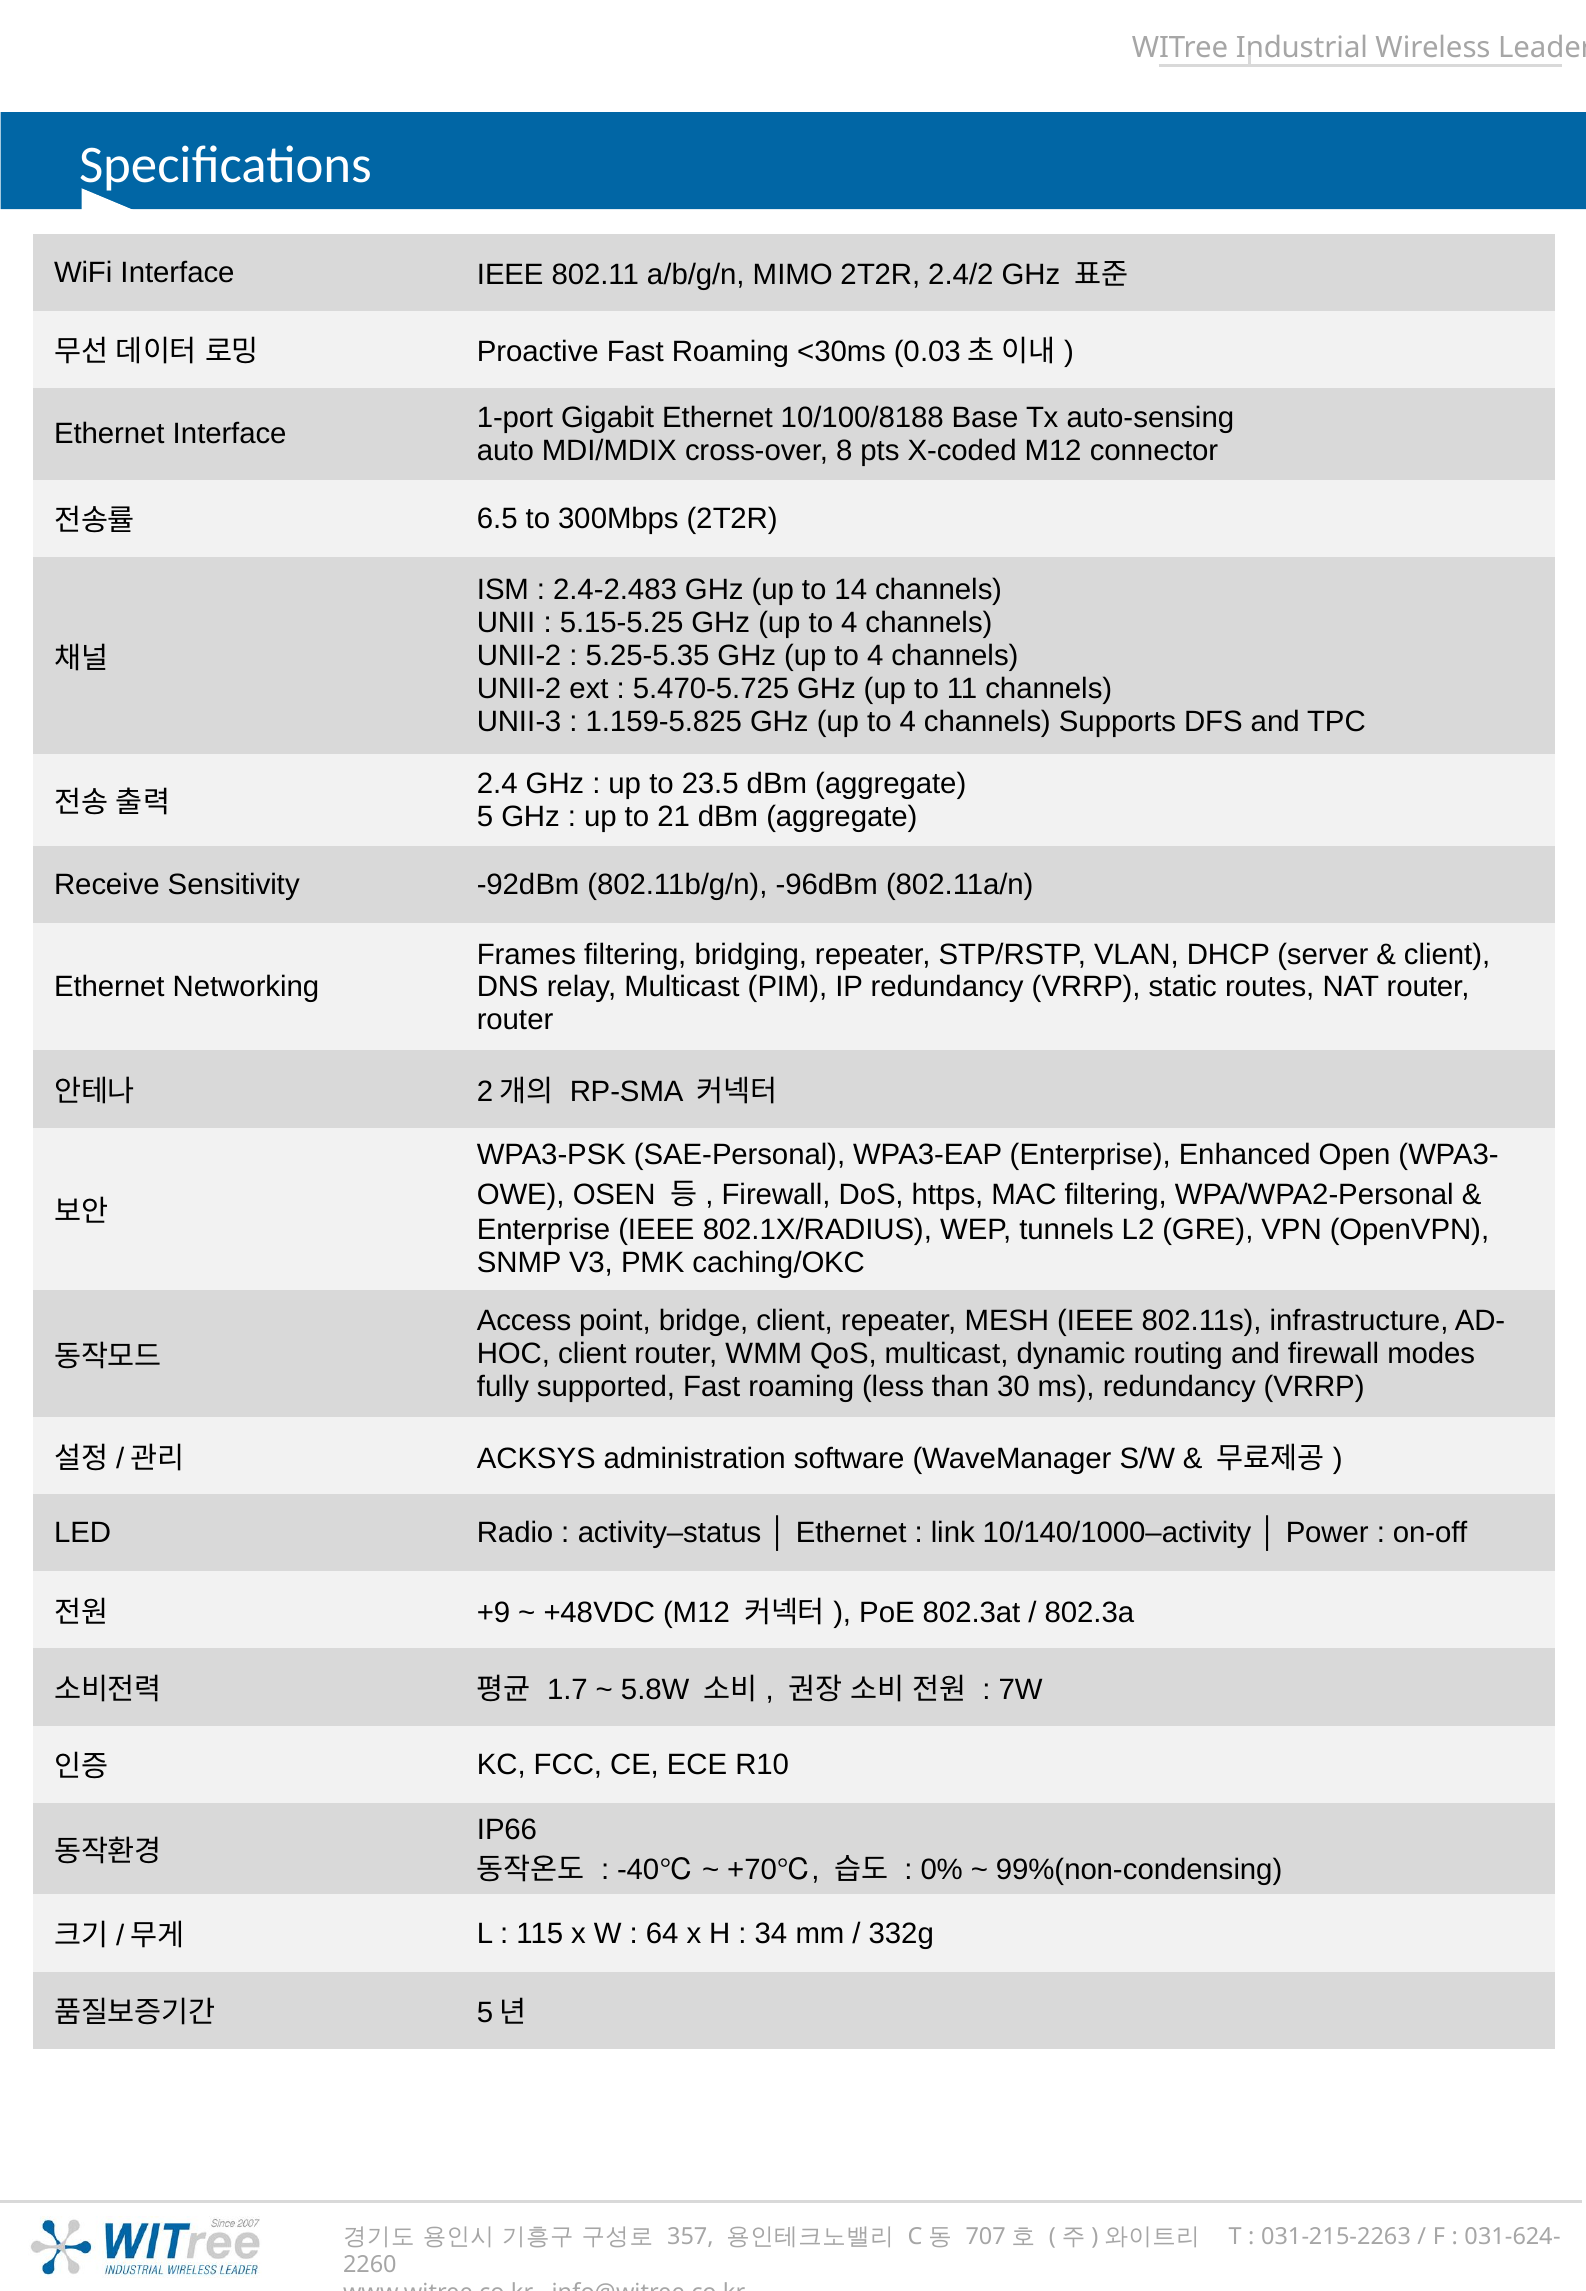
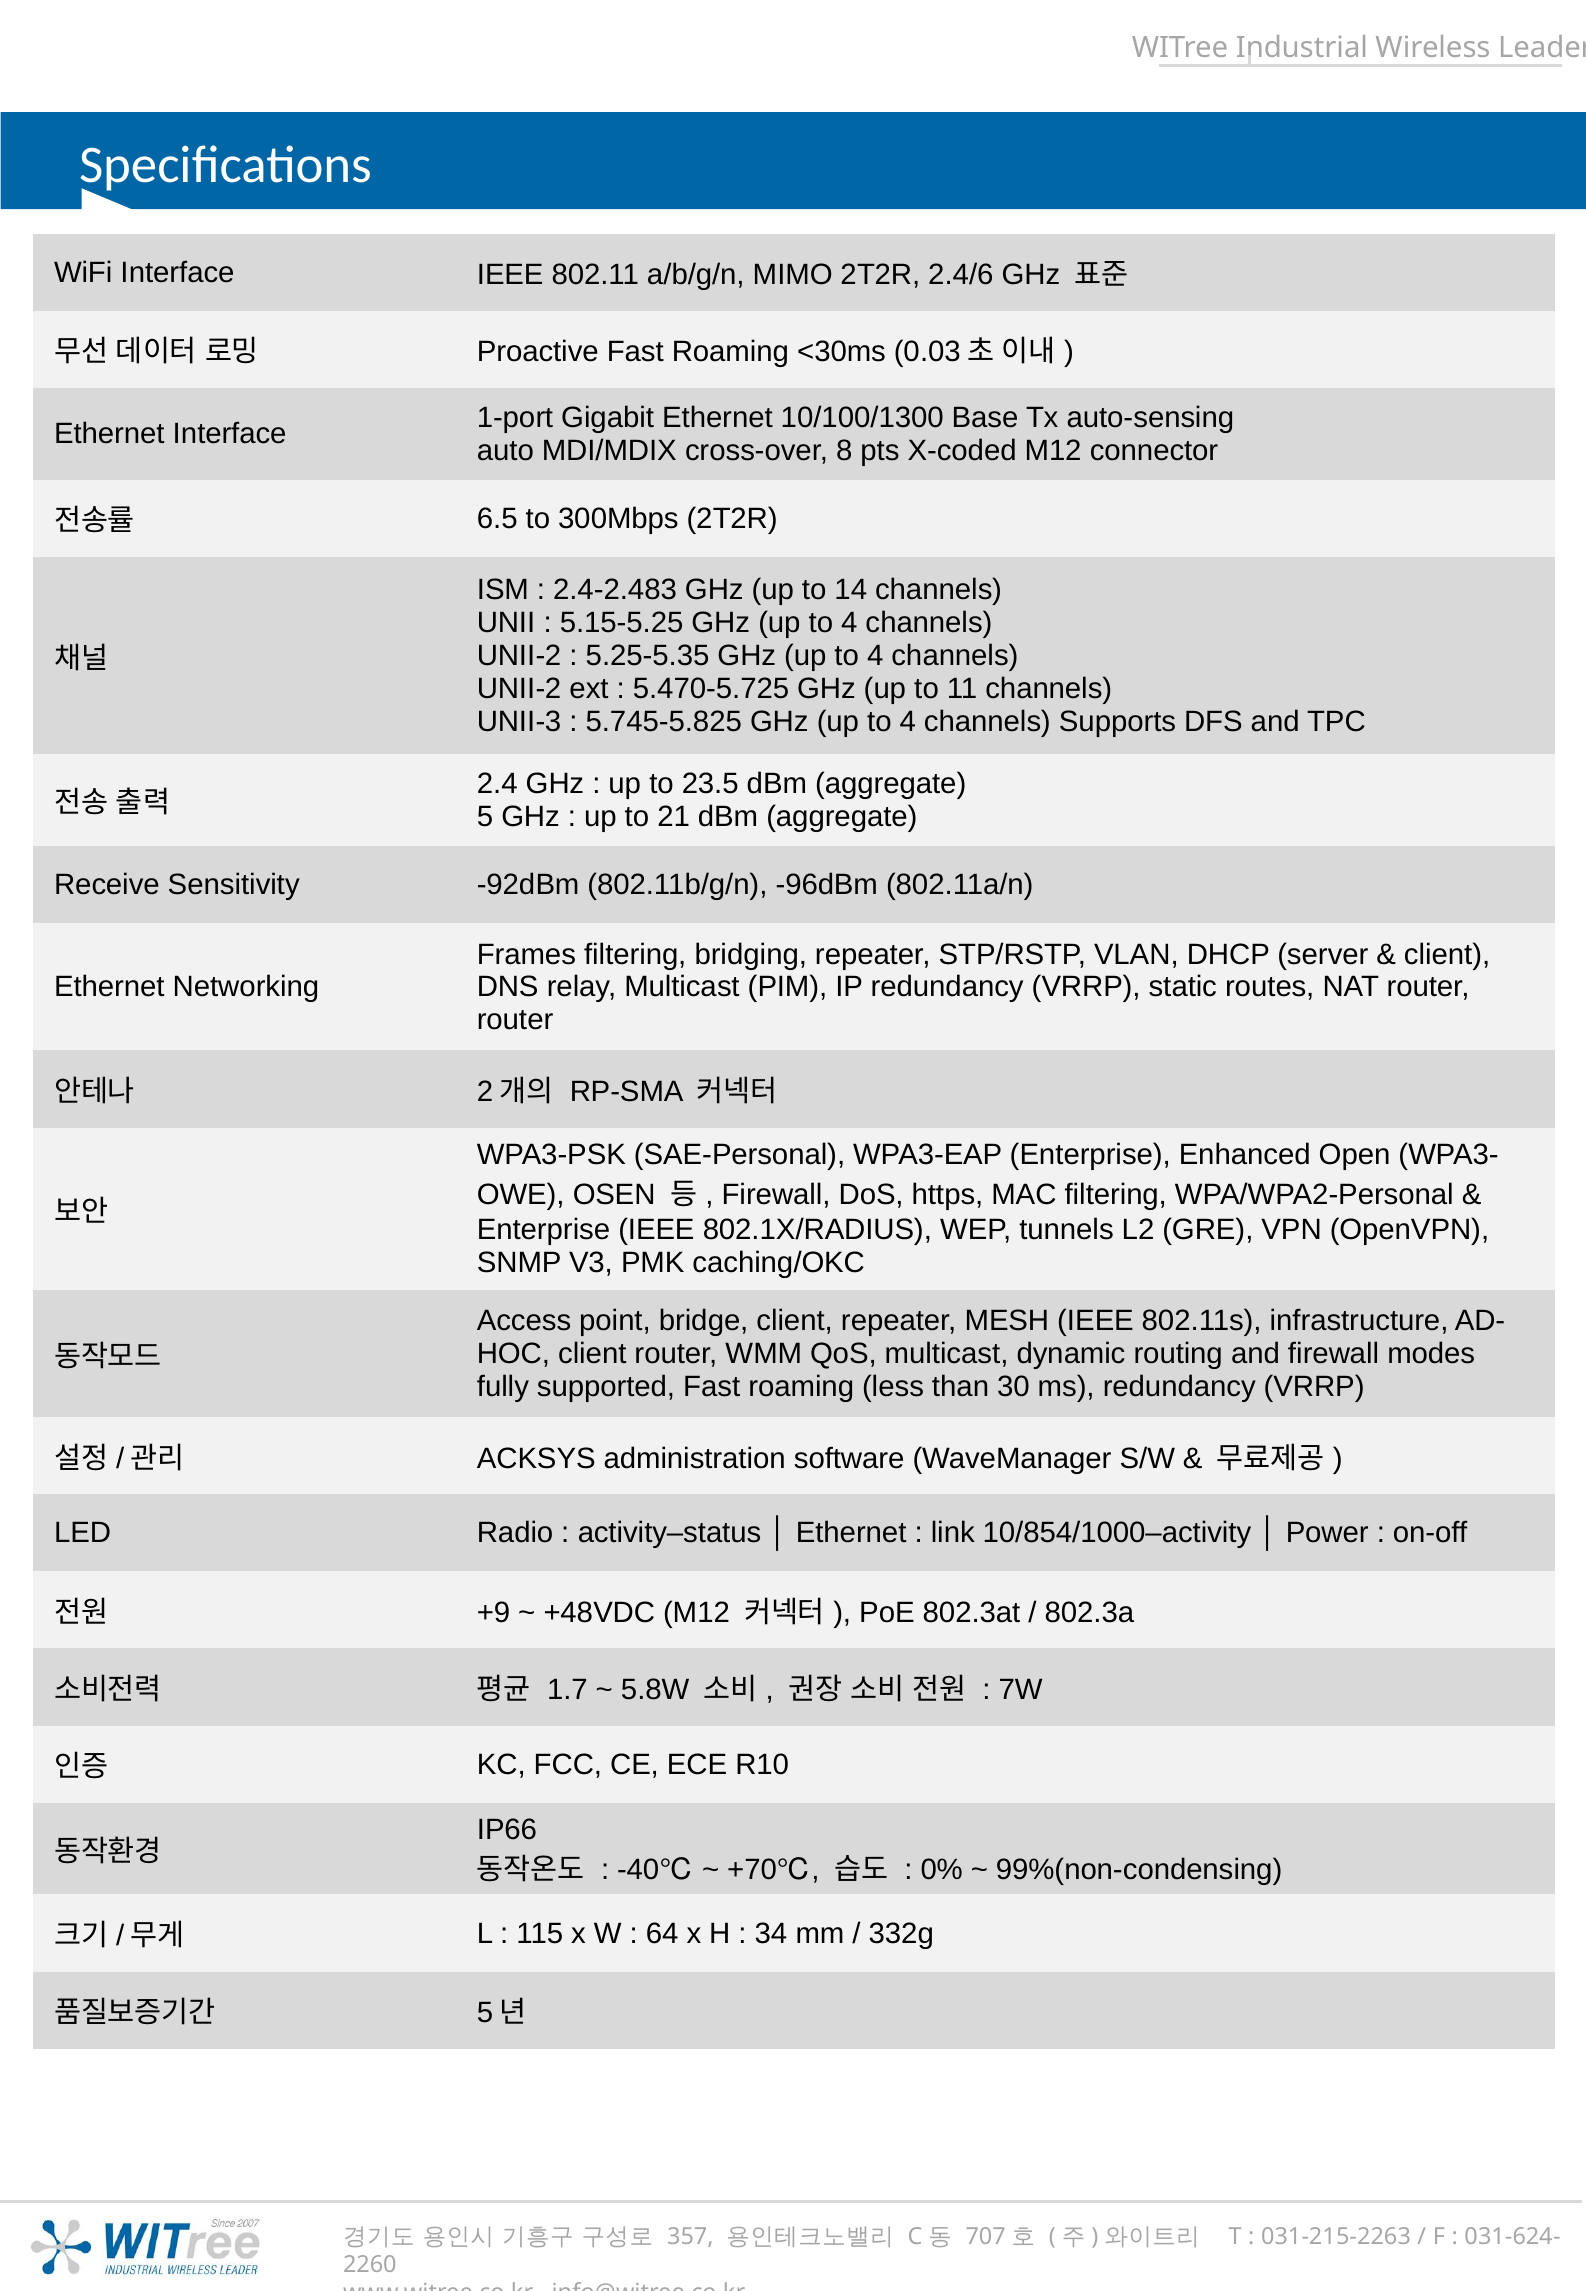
2.4/2: 2.4/2 -> 2.4/6 (961, 275)
10/100/8188: 10/100/8188 -> 10/100/1300 (862, 418)
1.159-5.825: 1.159-5.825 -> 5.745-5.825 (664, 721)
10/140/1000–activity: 10/140/1000–activity -> 10/854/1000–activity (1117, 1533)
